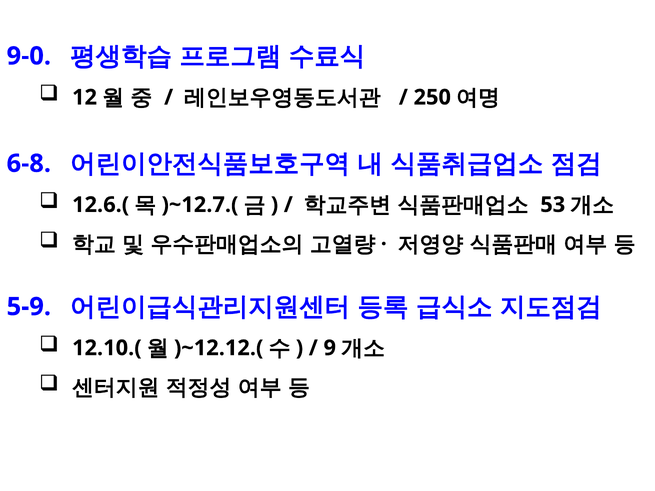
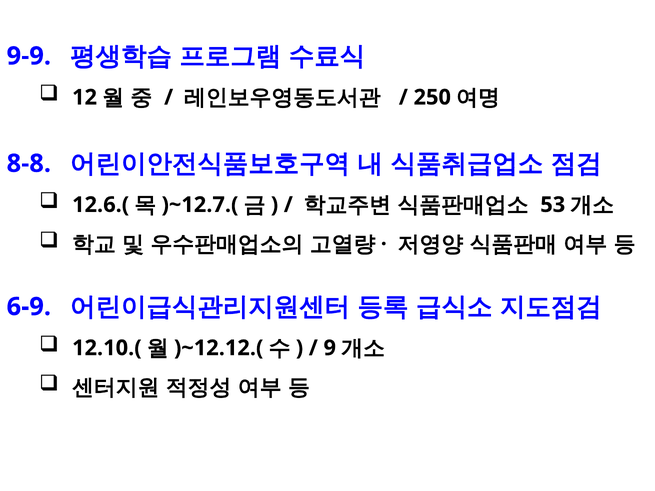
9-0: 9-0 -> 9-9 (29, 56)
6-8: 6-8 -> 8-8 (29, 164)
5-9: 5-9 -> 6-9 (29, 307)
